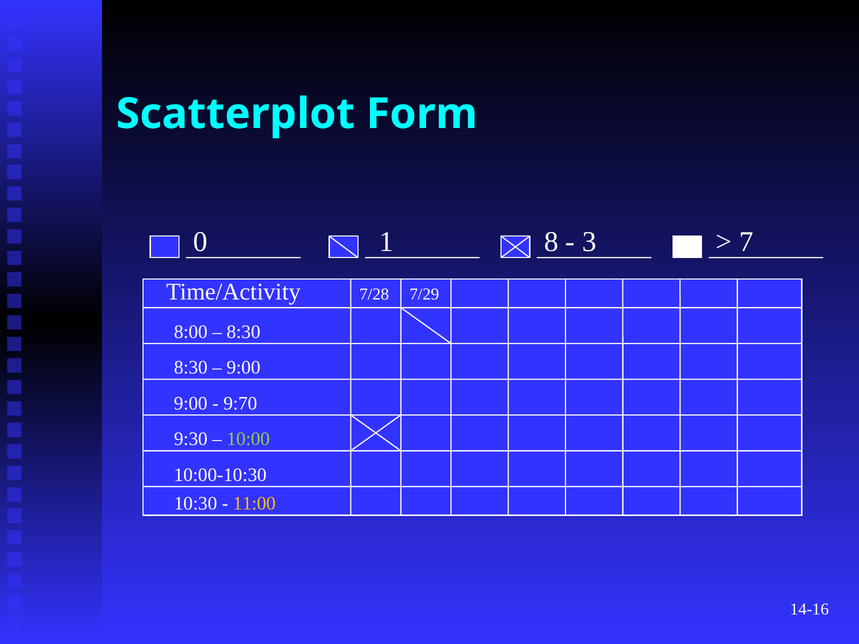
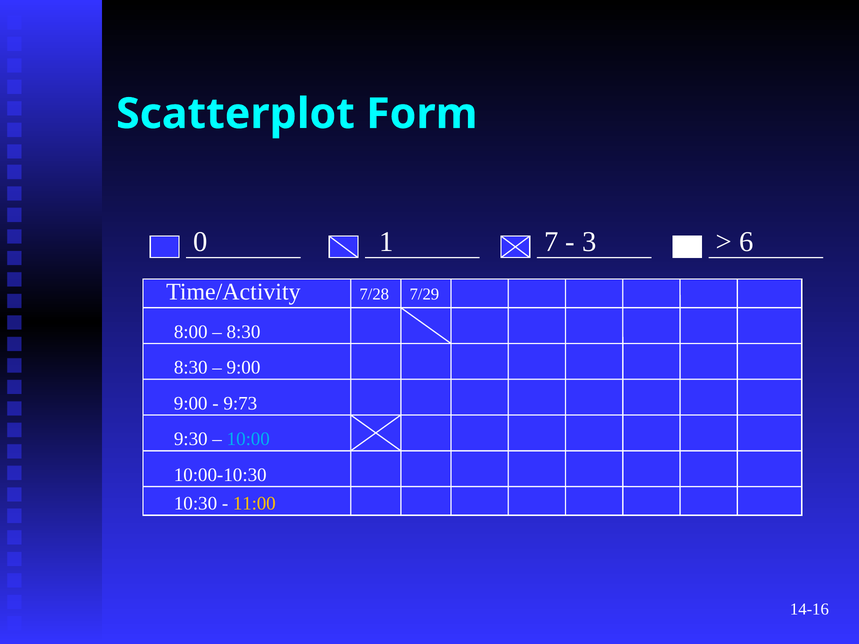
8: 8 -> 7 (551, 242)
7: 7 -> 6 (746, 242)
9:70: 9:70 -> 9:73 (240, 404)
10:00 colour: light green -> light blue (248, 439)
